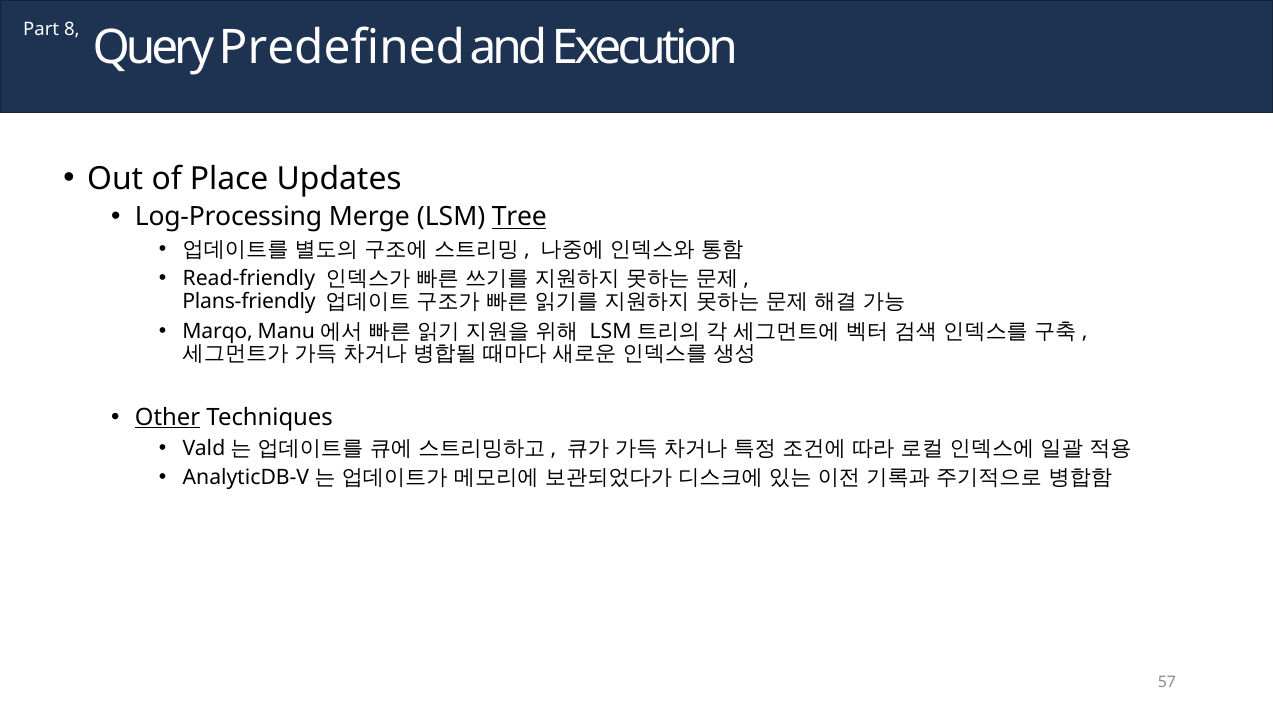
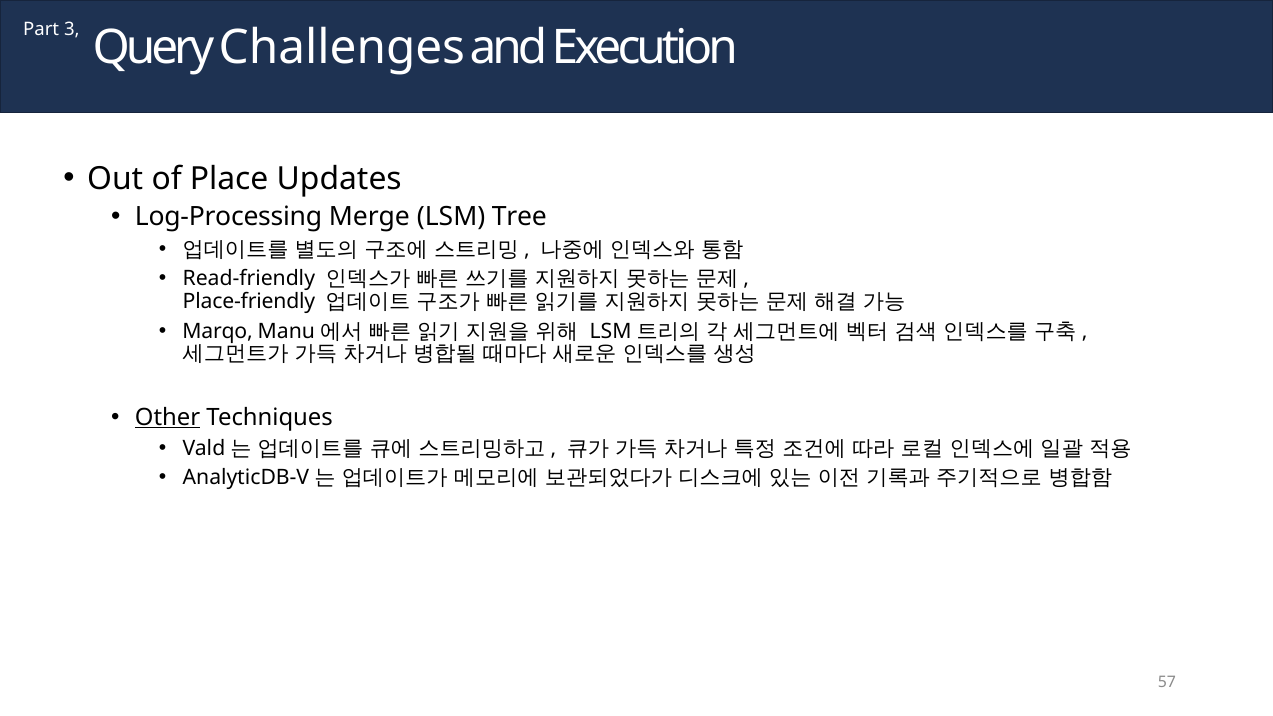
8: 8 -> 3 (72, 29)
Predefined: Predefined -> Challenges (342, 47)
Tree underline: present -> none (519, 217)
Plans-friendly: Plans-friendly -> Place-friendly (249, 302)
